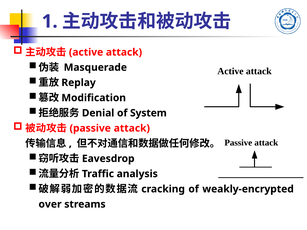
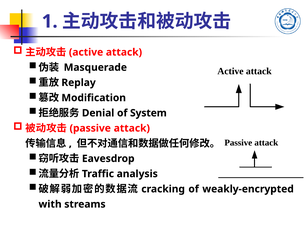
over: over -> with (50, 204)
